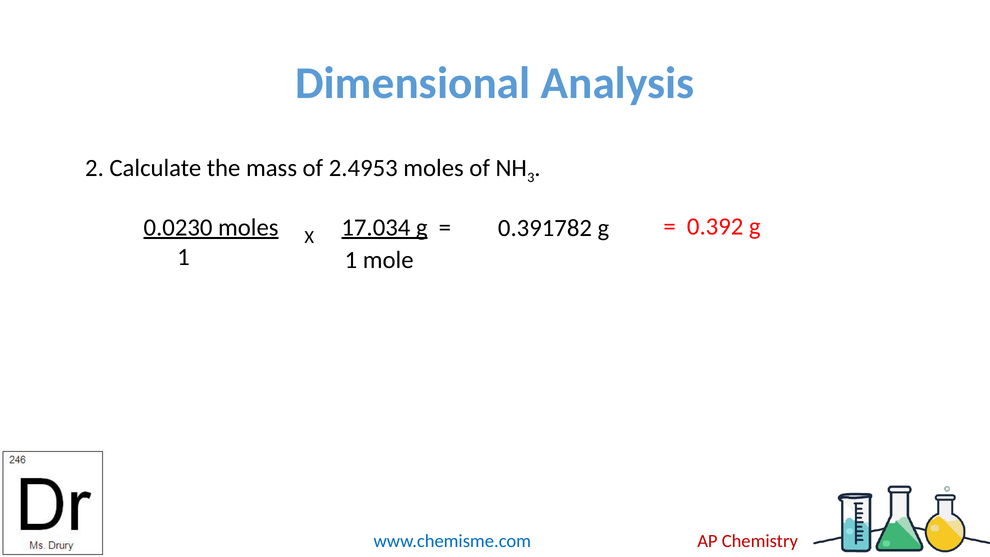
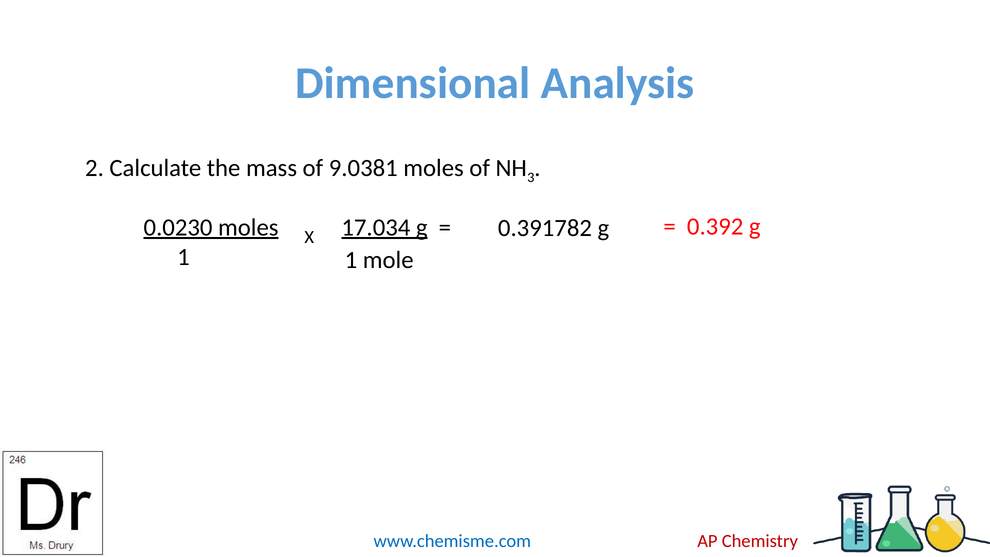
2.4953: 2.4953 -> 9.0381 (363, 168)
